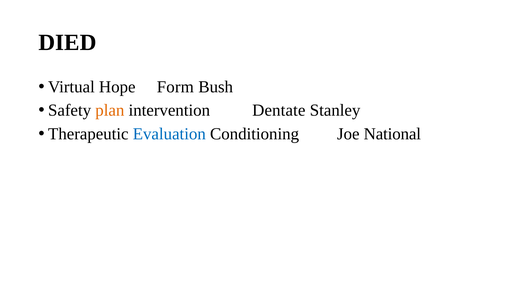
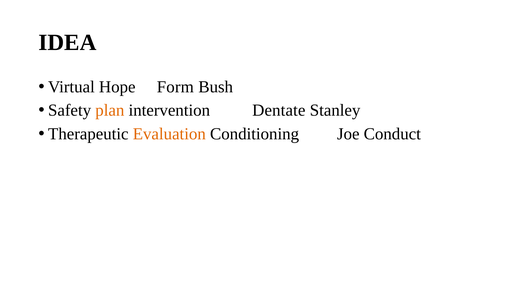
DIED: DIED -> IDEA (68, 43)
Evaluation colour: blue -> orange (169, 134)
National: National -> Conduct (392, 134)
